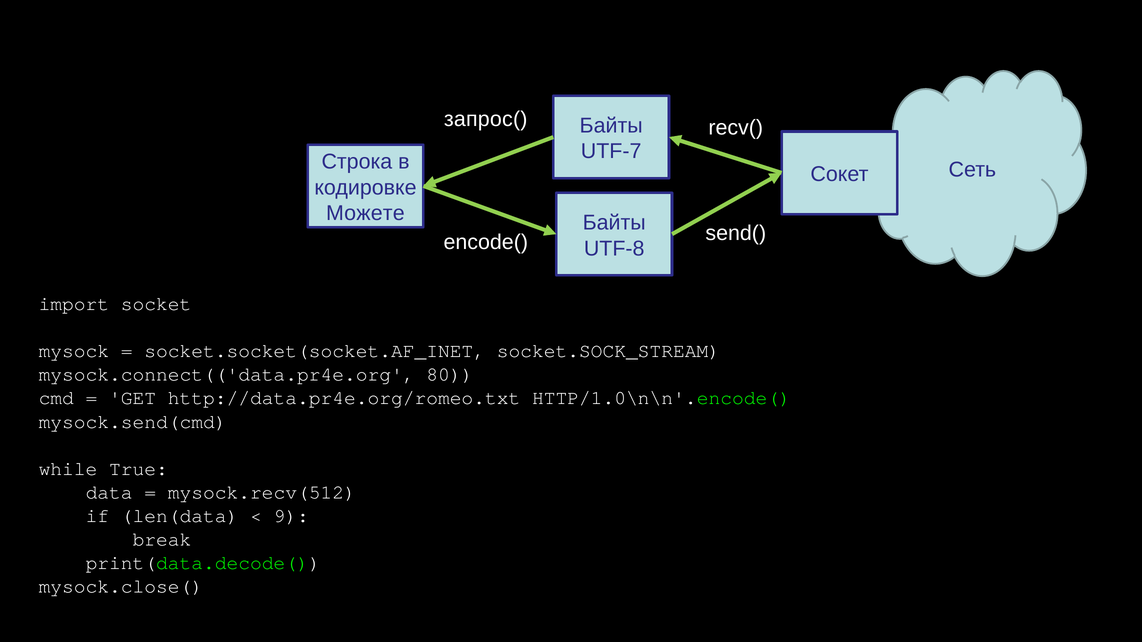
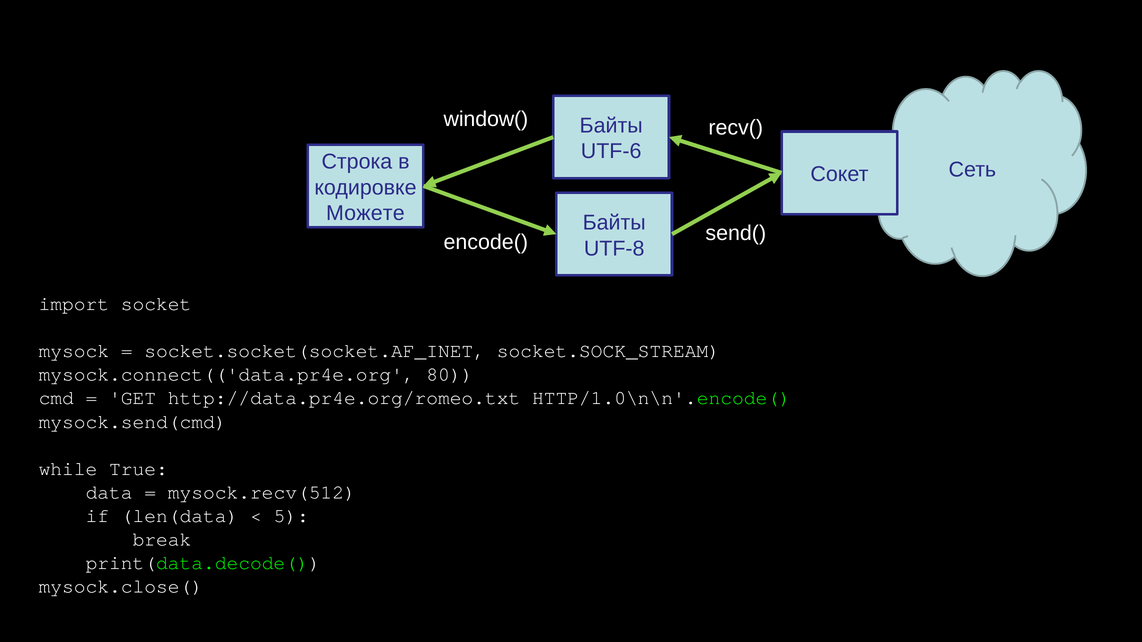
запрос(: запрос( -> window( (486, 119)
UTF-7: UTF-7 -> UTF-6 (611, 152)
9: 9 -> 5 (291, 516)
